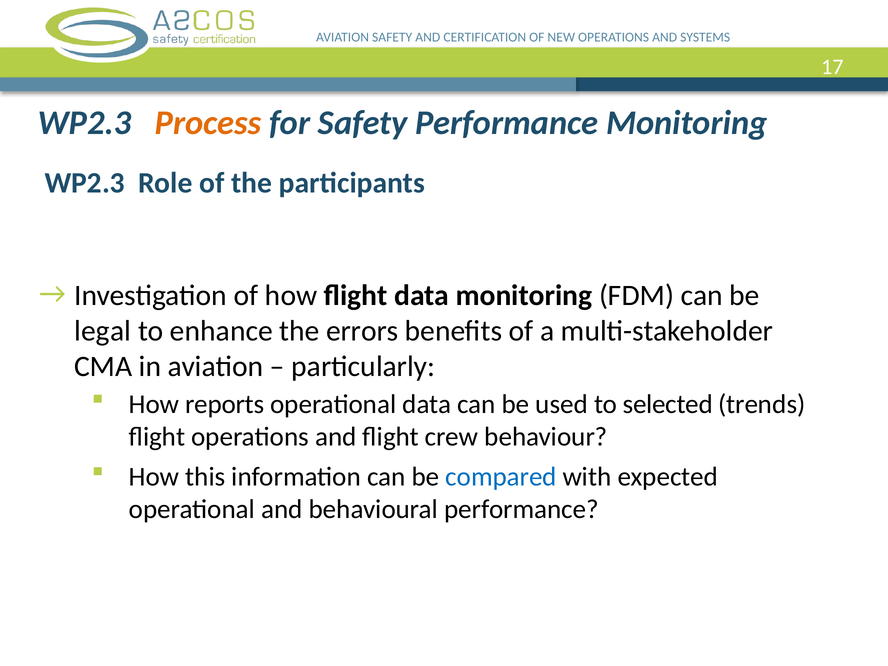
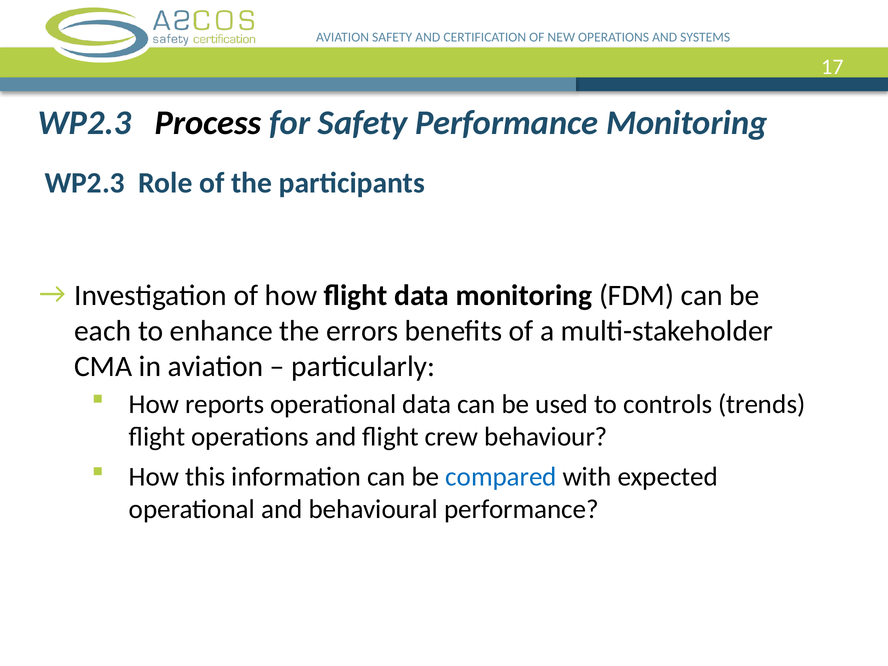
Process colour: orange -> black (208, 123)
legal: legal -> each (103, 331)
selected: selected -> controls (668, 404)
